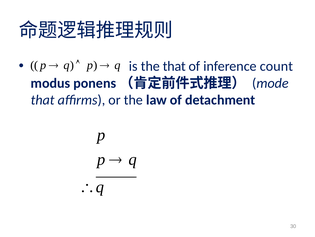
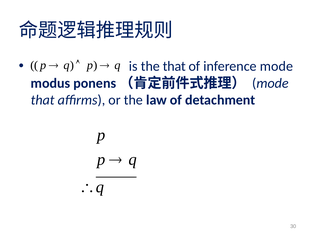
inference count: count -> mode (276, 66)
